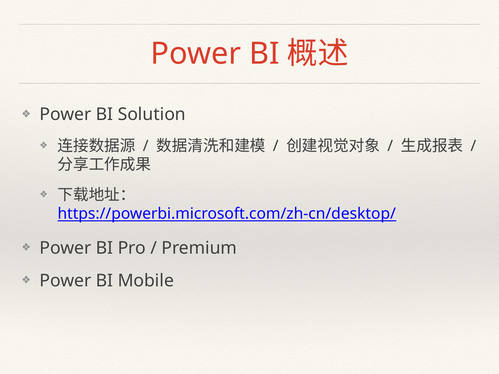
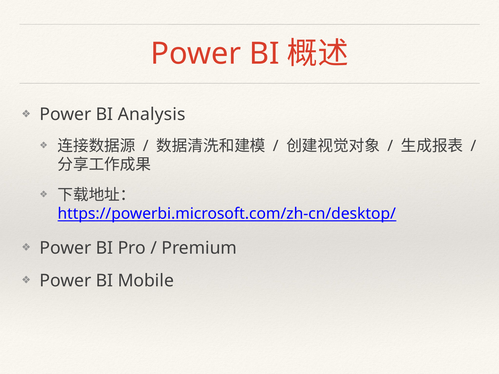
Solution: Solution -> Analysis (152, 115)
